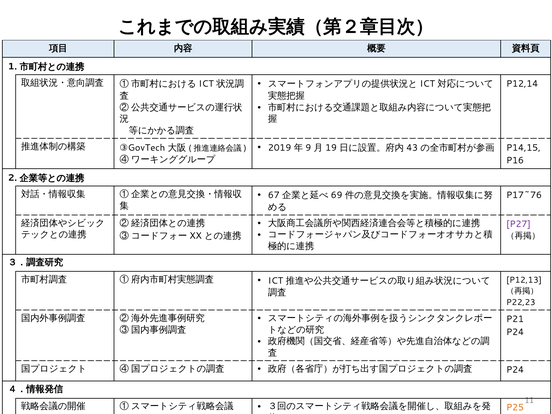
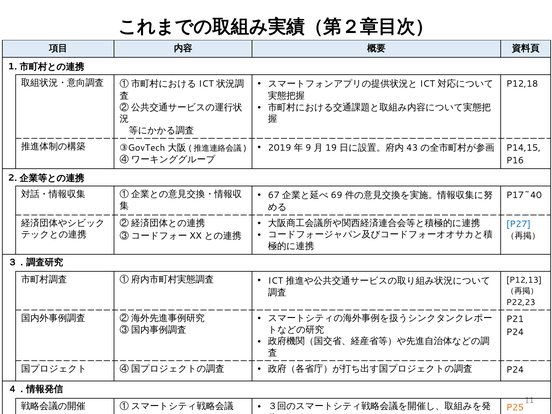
P12,14: P12,14 -> P12,18 (522, 84)
P17~76: P17~76 -> P17~40 (524, 195)
P27 colour: purple -> blue (518, 224)
